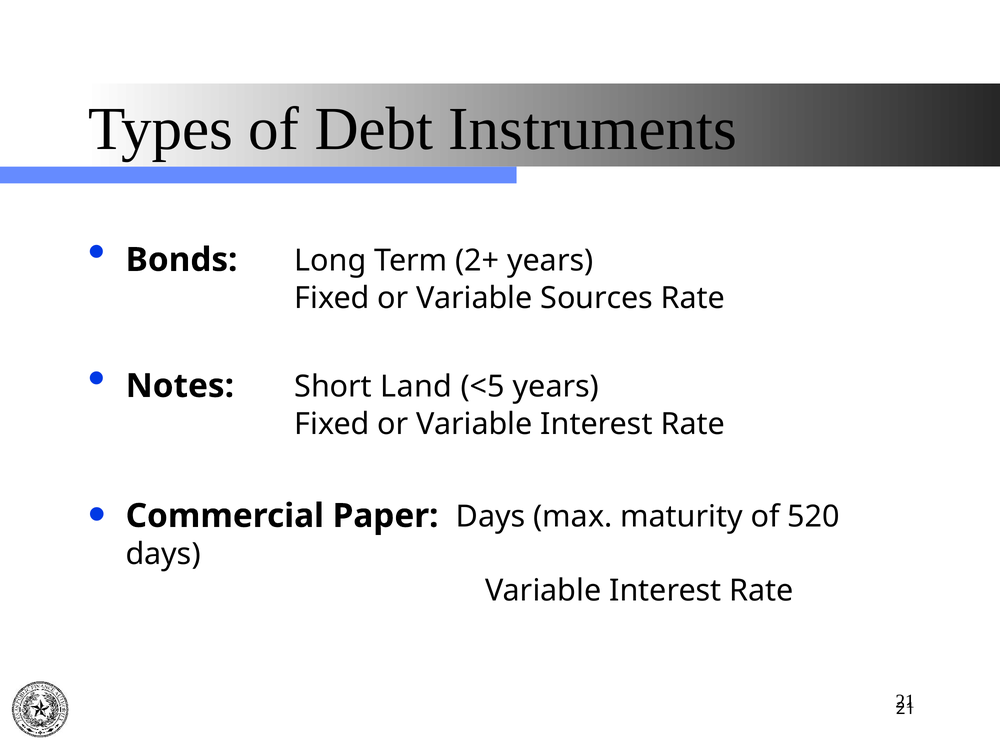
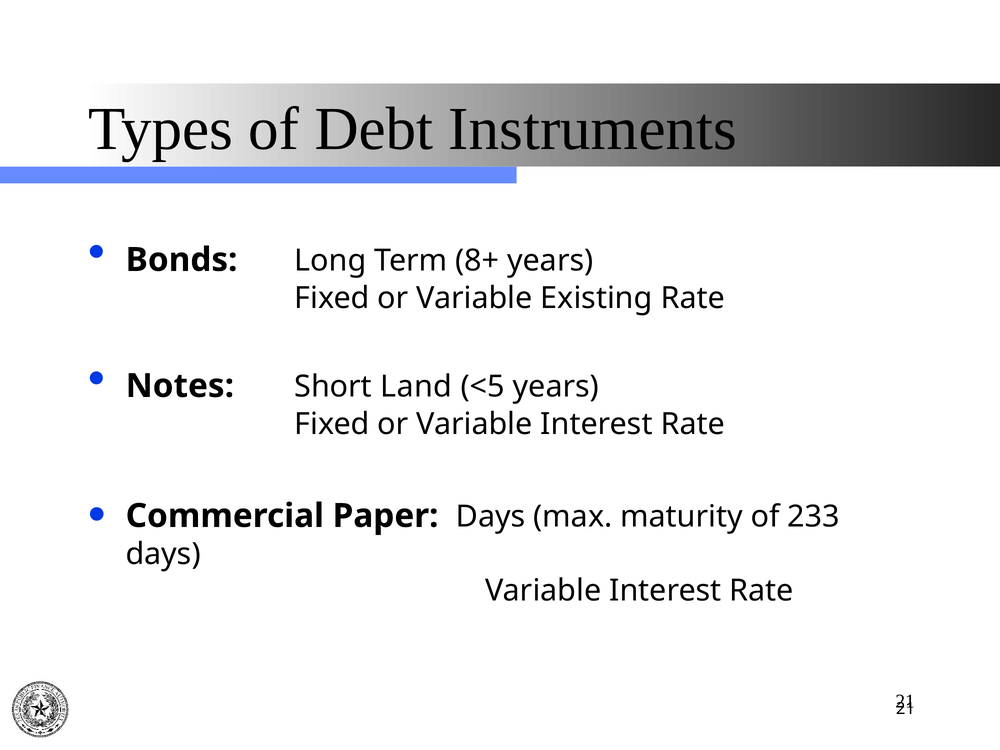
2+: 2+ -> 8+ (477, 261)
Sources: Sources -> Existing (597, 298)
520: 520 -> 233 (814, 517)
